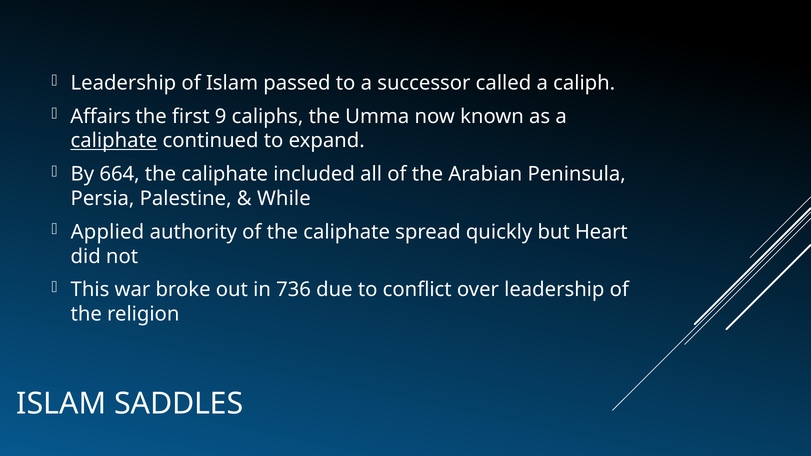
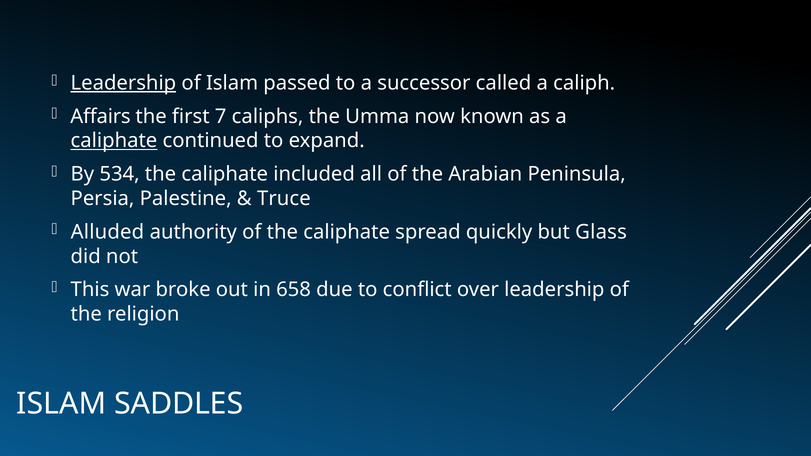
Leadership underline: none -> present (123, 83)
9: 9 -> 7 (221, 117)
664: 664 -> 534 (120, 174)
While: While -> Truce (284, 199)
Applied: Applied -> Alluded (107, 232)
Heart: Heart -> Glass (601, 232)
736: 736 -> 658 (294, 290)
